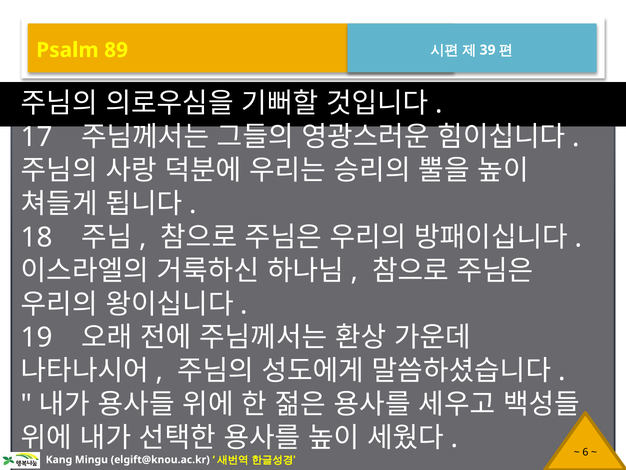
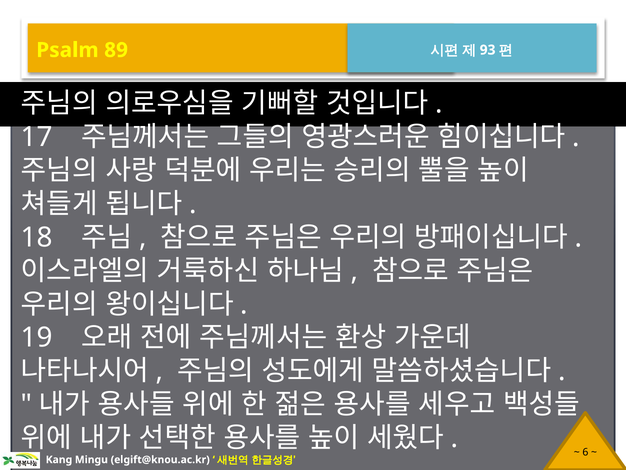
39: 39 -> 93 (488, 50)
